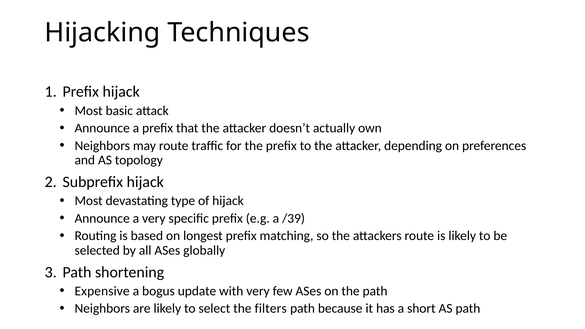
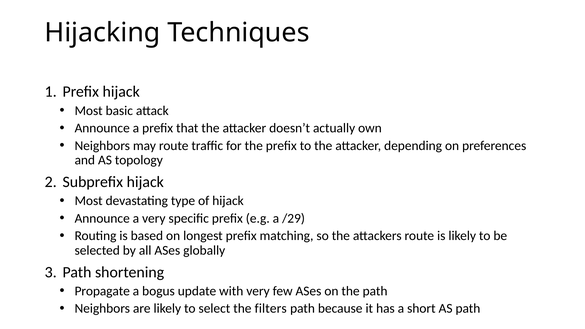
/39: /39 -> /29 (294, 218)
Expensive: Expensive -> Propagate (102, 291)
